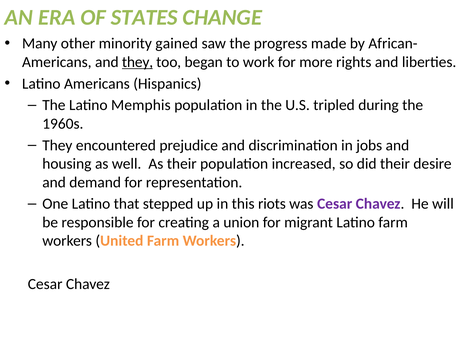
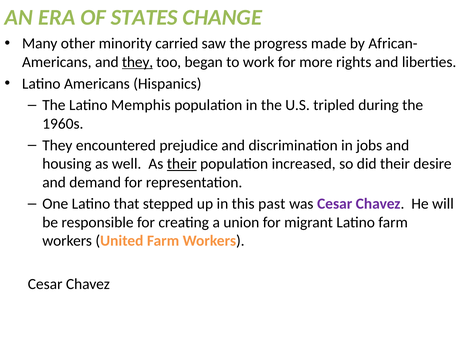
gained: gained -> carried (177, 44)
their underline: none -> present (182, 164)
riots: riots -> past (272, 204)
